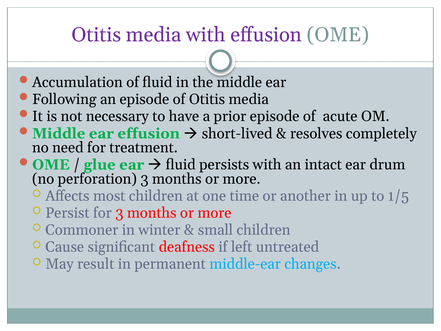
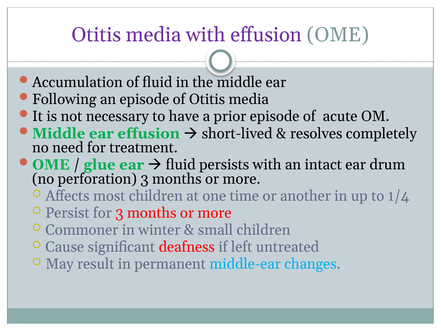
1/5: 1/5 -> 1/4 (398, 196)
